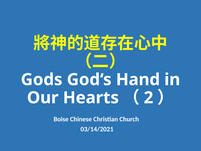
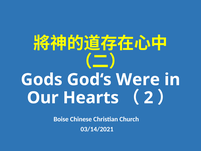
Hand: Hand -> Were (138, 80)
